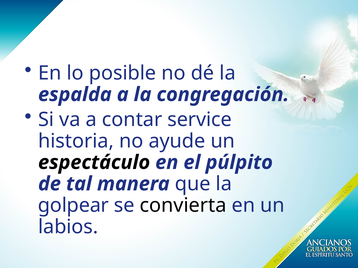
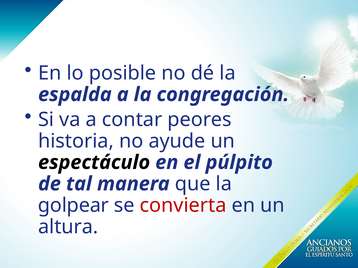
service: service -> peores (200, 120)
convierta colour: black -> red (183, 206)
labios: labios -> altura (68, 227)
